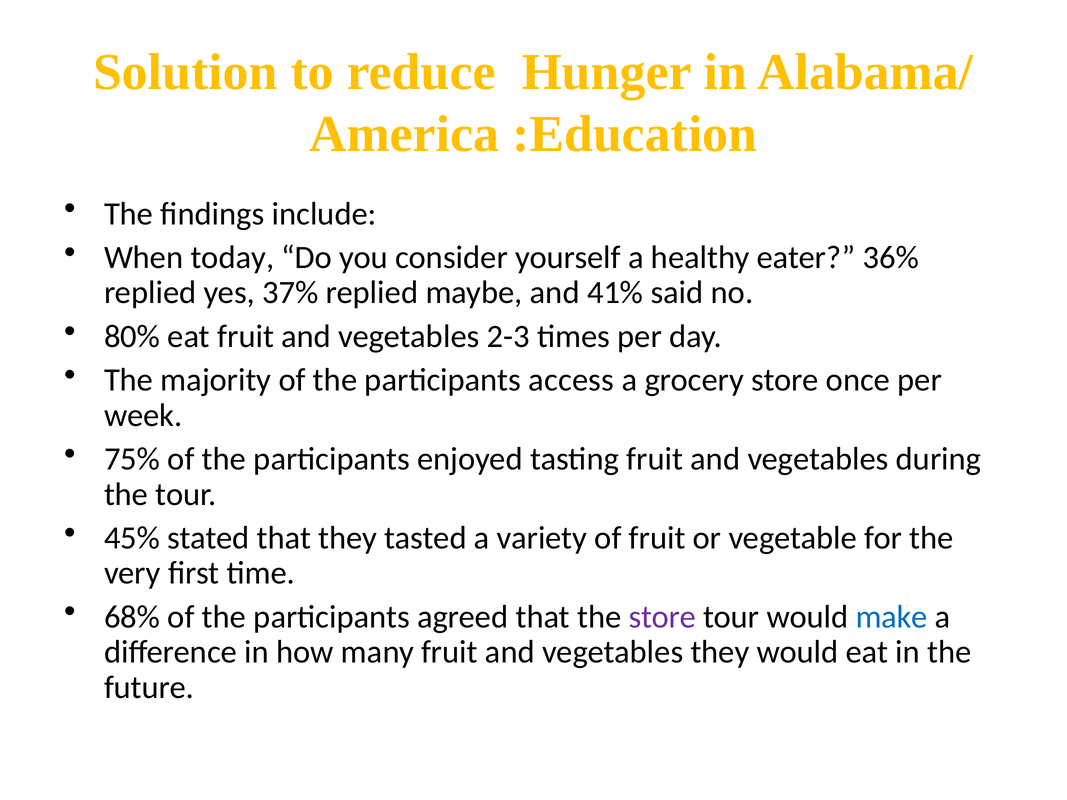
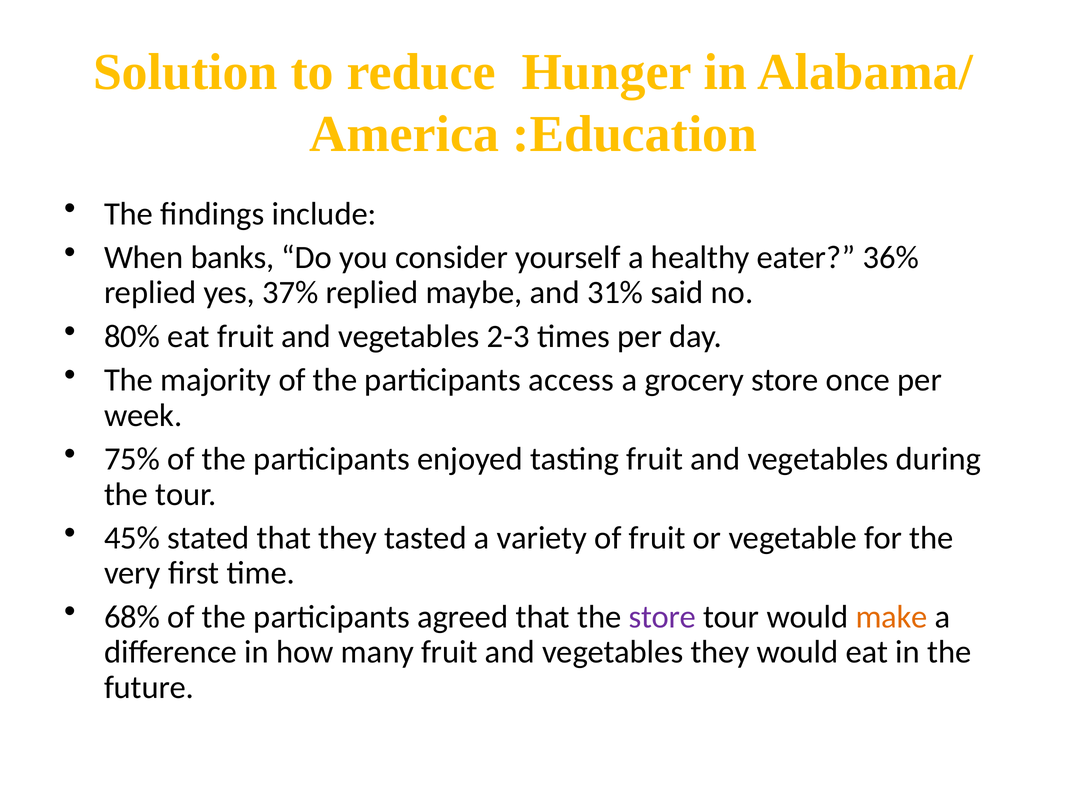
today: today -> banks (233, 258)
41%: 41% -> 31% (615, 293)
make colour: blue -> orange (892, 617)
